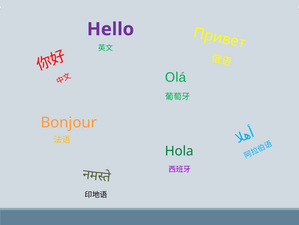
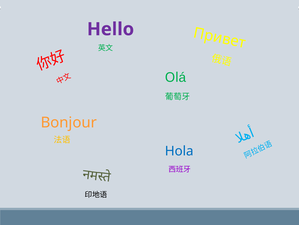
Hola colour: green -> blue (179, 151)
